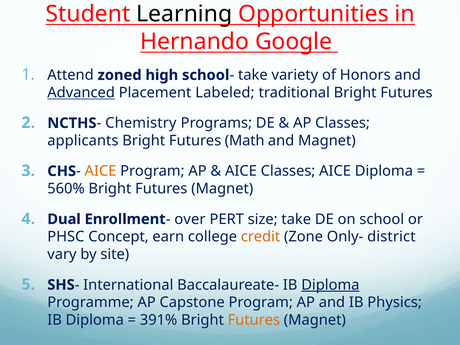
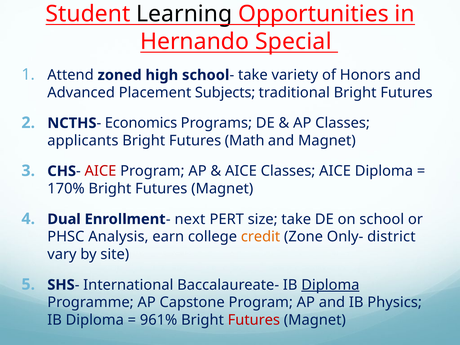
Google: Google -> Special (293, 42)
Advanced underline: present -> none (81, 93)
Labeled: Labeled -> Subjects (225, 93)
Chemistry: Chemistry -> Economics (141, 123)
AICE colour: orange -> red (100, 171)
560%: 560% -> 170% (66, 189)
over: over -> next (190, 219)
Concept: Concept -> Analysis (118, 237)
391%: 391% -> 961% (159, 320)
Futures colour: orange -> red (254, 320)
